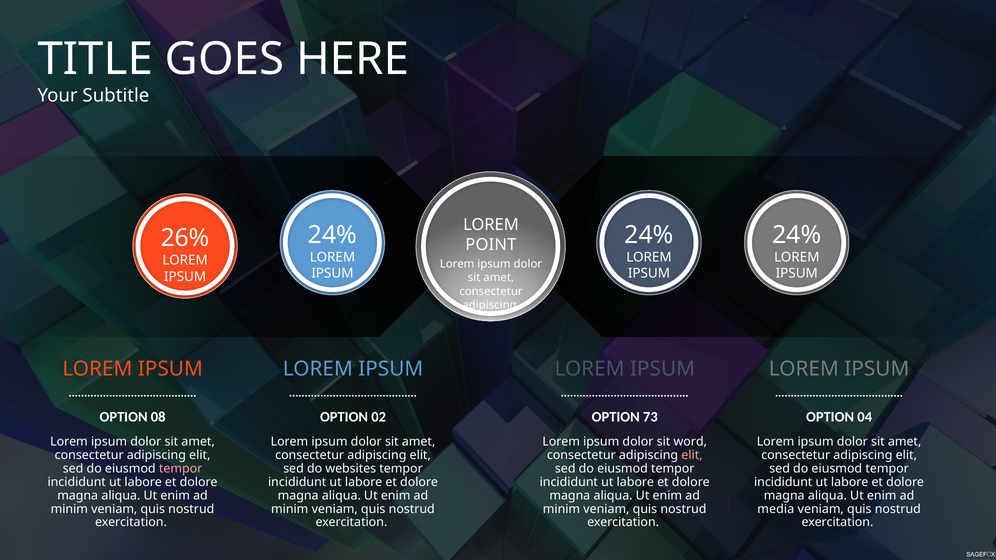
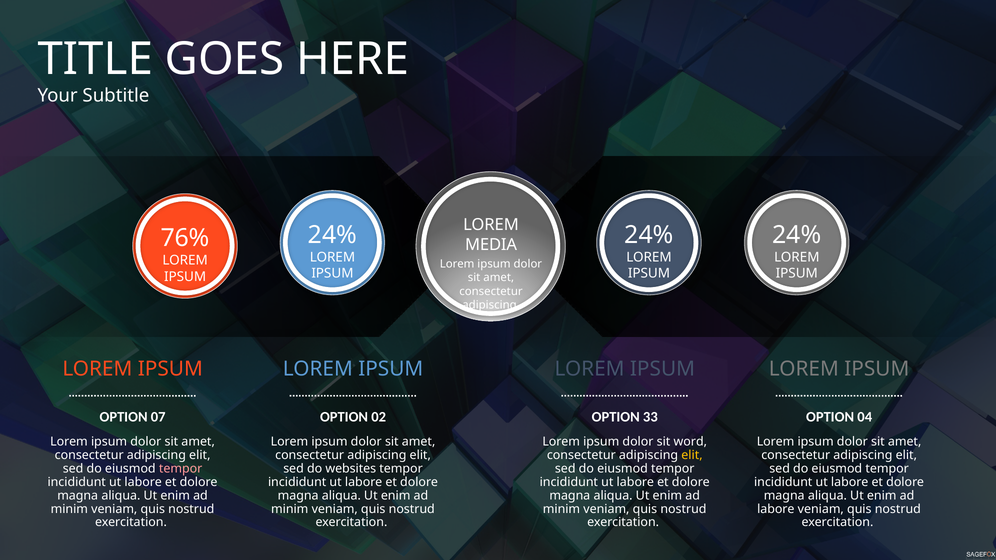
26%: 26% -> 76% (185, 238)
POINT: POINT -> MEDIA (491, 245)
08: 08 -> 07 (158, 417)
73: 73 -> 33 (650, 417)
elit colour: pink -> yellow (692, 455)
media: media -> labore (776, 509)
